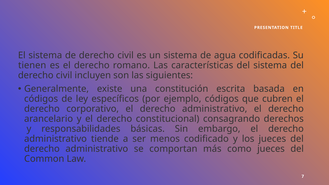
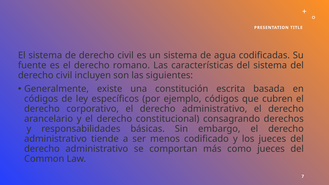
tienen: tienen -> fuente (32, 65)
